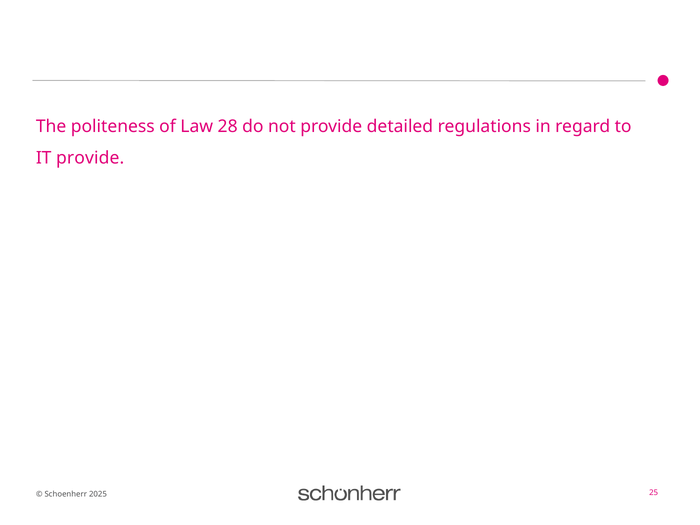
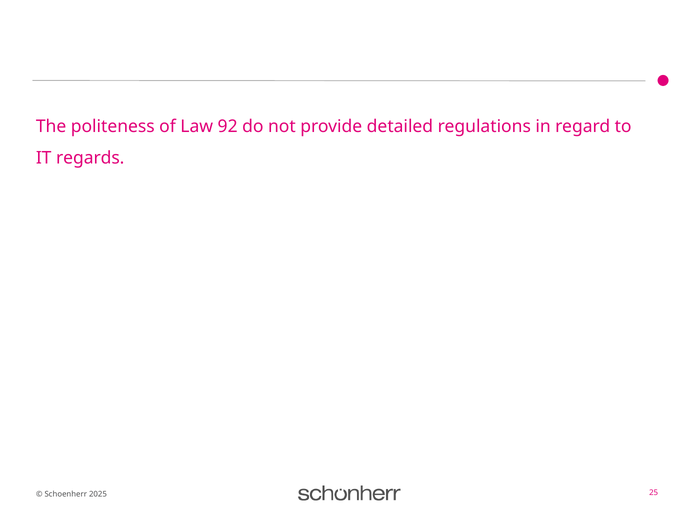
28: 28 -> 92 (228, 126)
IT provide: provide -> regards (90, 158)
